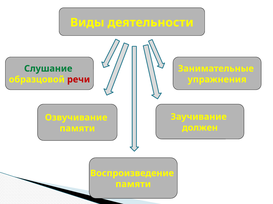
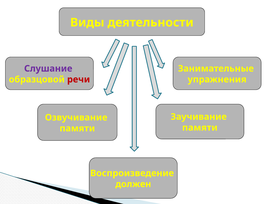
Слушание colour: green -> purple (48, 69)
должен: должен -> памяти (200, 128)
памяти: памяти -> должен (133, 185)
